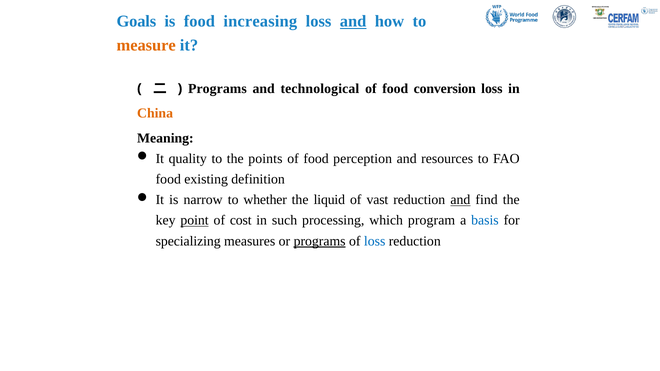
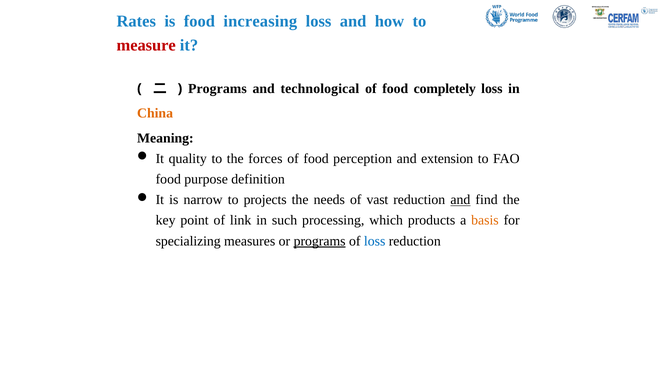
Goals: Goals -> Rates (136, 22)
and underline: present -> none (353, 22)
measure colour: orange -> red (146, 45)
conversion: conversion -> completely (445, 89)
points: points -> forces (265, 159)
resources: resources -> extension (447, 159)
existing: existing -> purpose (206, 179)
whether: whether -> projects (265, 200)
liquid: liquid -> needs (329, 200)
point underline: present -> none (195, 221)
cost: cost -> link (241, 221)
program: program -> products (432, 221)
basis colour: blue -> orange (485, 221)
